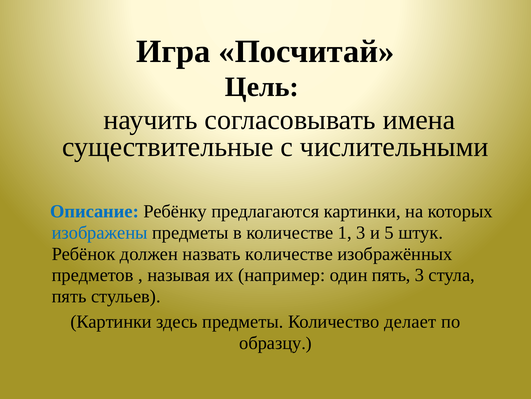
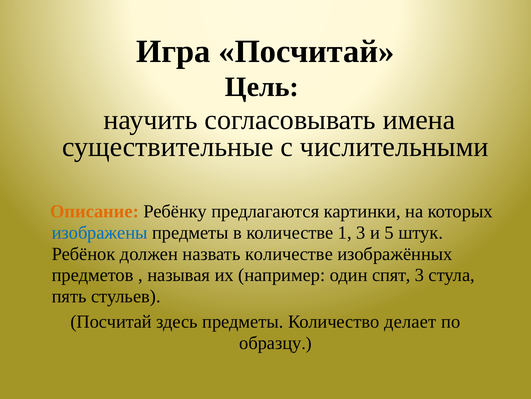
Описание colour: blue -> orange (95, 211)
один пять: пять -> спят (391, 275)
Картинки: Картинки -> Посчитай (111, 321)
